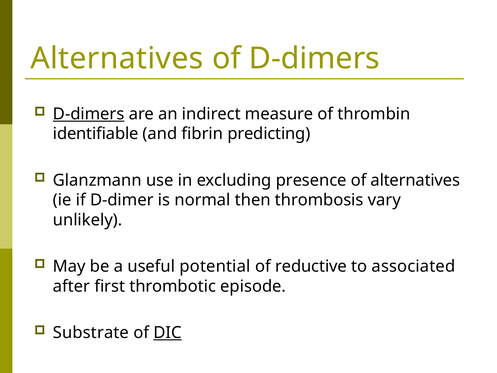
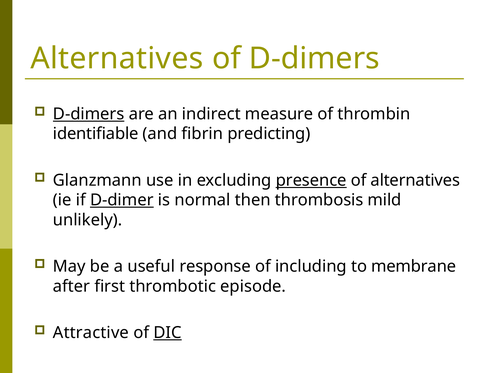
presence underline: none -> present (311, 180)
D-dimer underline: none -> present (122, 200)
vary: vary -> mild (384, 200)
potential: potential -> response (215, 266)
reductive: reductive -> including (311, 266)
associated: associated -> membrane (414, 266)
Substrate: Substrate -> Attractive (91, 332)
